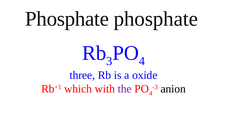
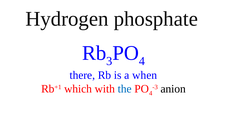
Phosphate: Phosphate -> Hydrogen (67, 19)
three: three -> there (82, 75)
oxide: oxide -> when (145, 75)
the colour: purple -> blue (125, 89)
